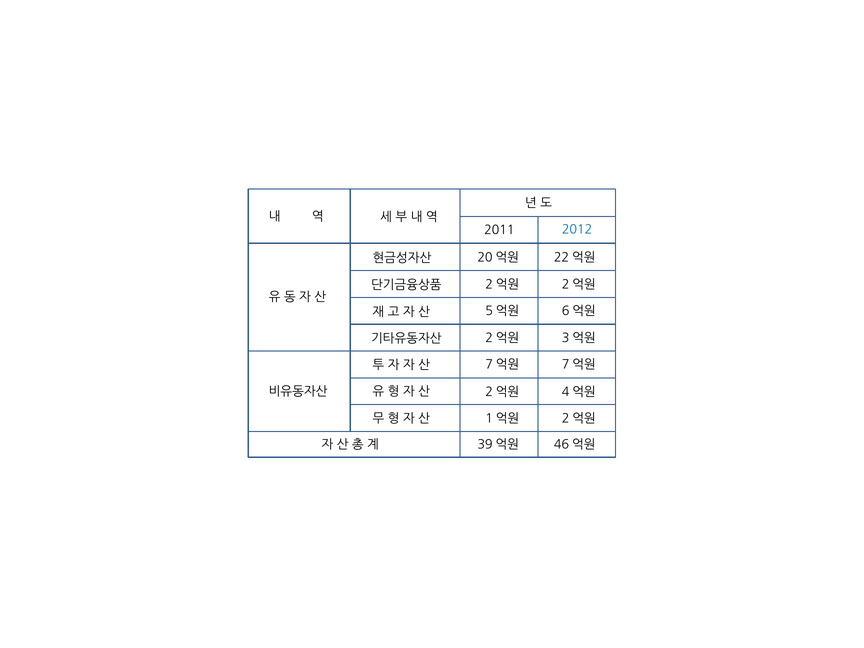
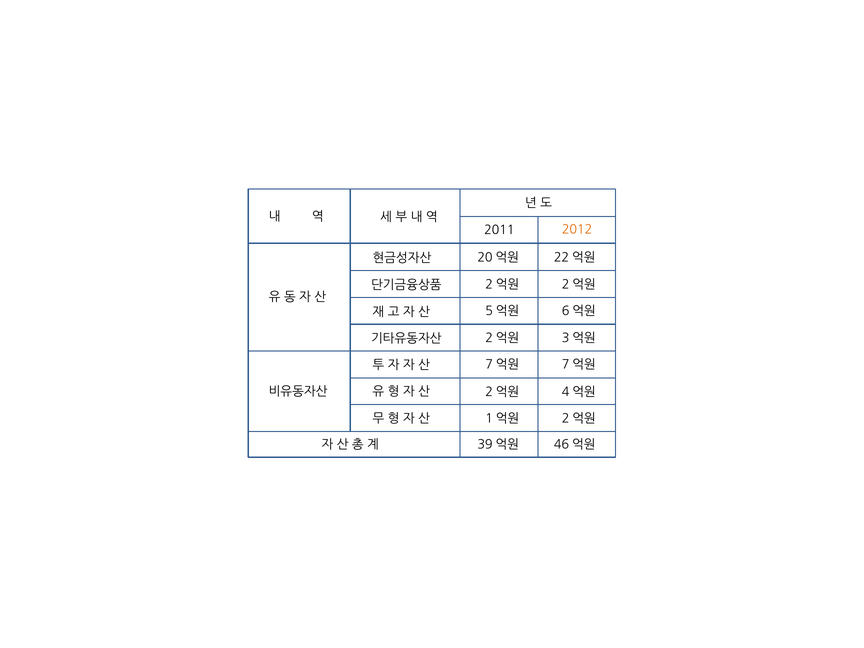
2012 colour: blue -> orange (577, 230)
